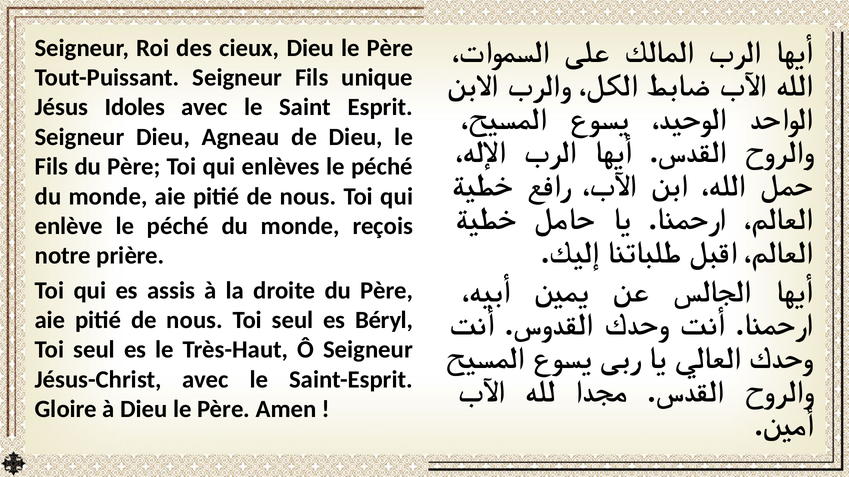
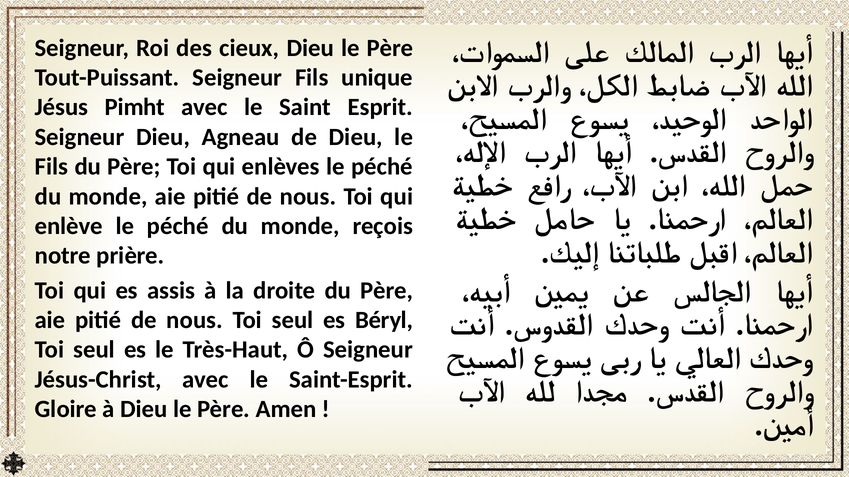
Idoles: Idoles -> Pimht (135, 107)
